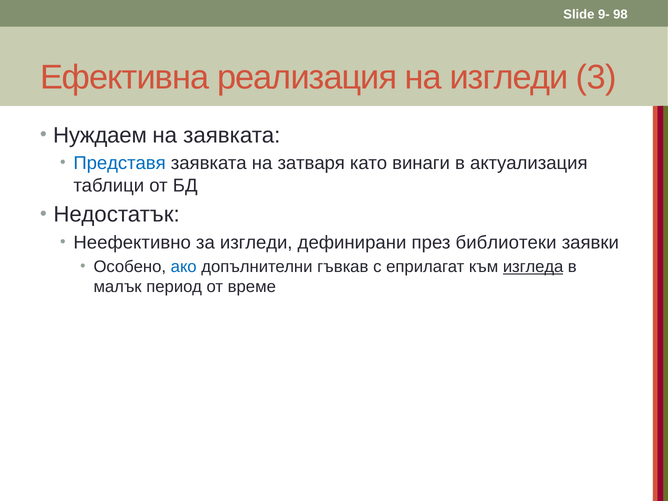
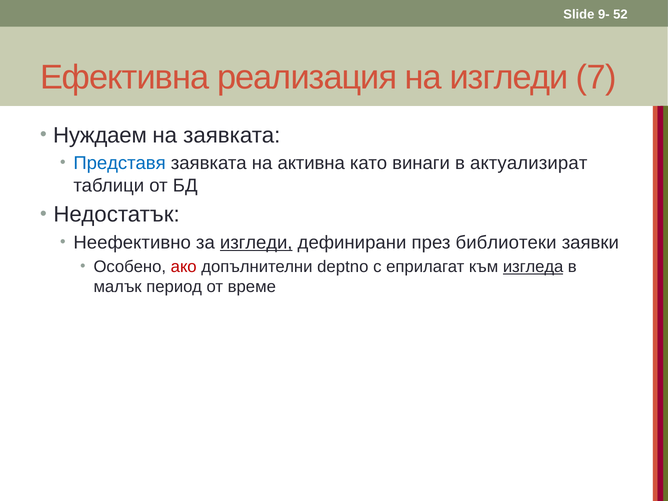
98: 98 -> 52 (620, 14)
3: 3 -> 7 (596, 78)
затваря: затваря -> активна (311, 163)
актуализация: актуализация -> актуализират (529, 163)
изгледи underline: none -> present (256, 243)
ако colour: blue -> red (184, 267)
гъвкав: гъвкав -> deptno (343, 267)
